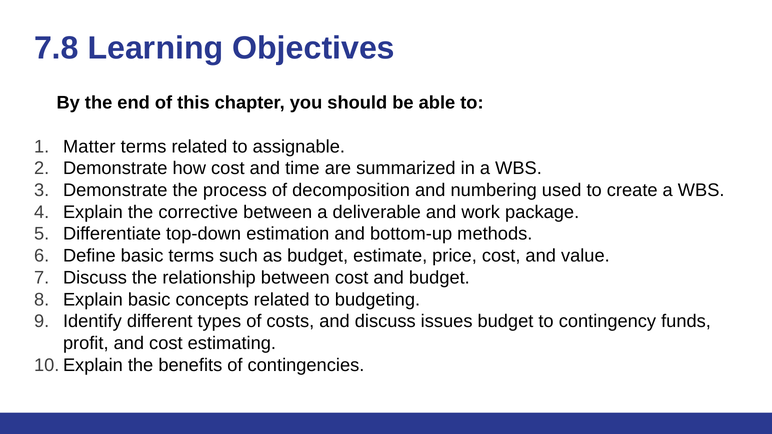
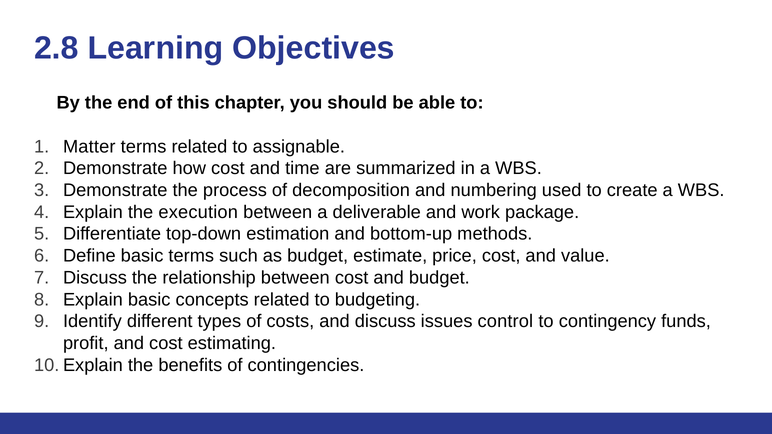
7.8: 7.8 -> 2.8 (56, 48)
corrective: corrective -> execution (198, 212)
issues budget: budget -> control (505, 322)
